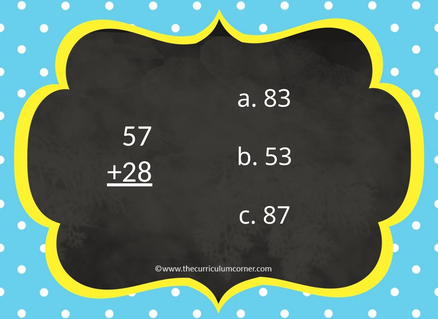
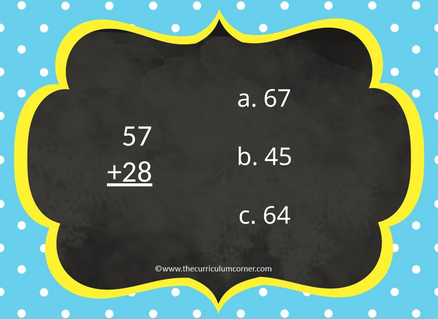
83: 83 -> 67 (277, 99)
53: 53 -> 45 (278, 157)
87: 87 -> 64 (277, 215)
